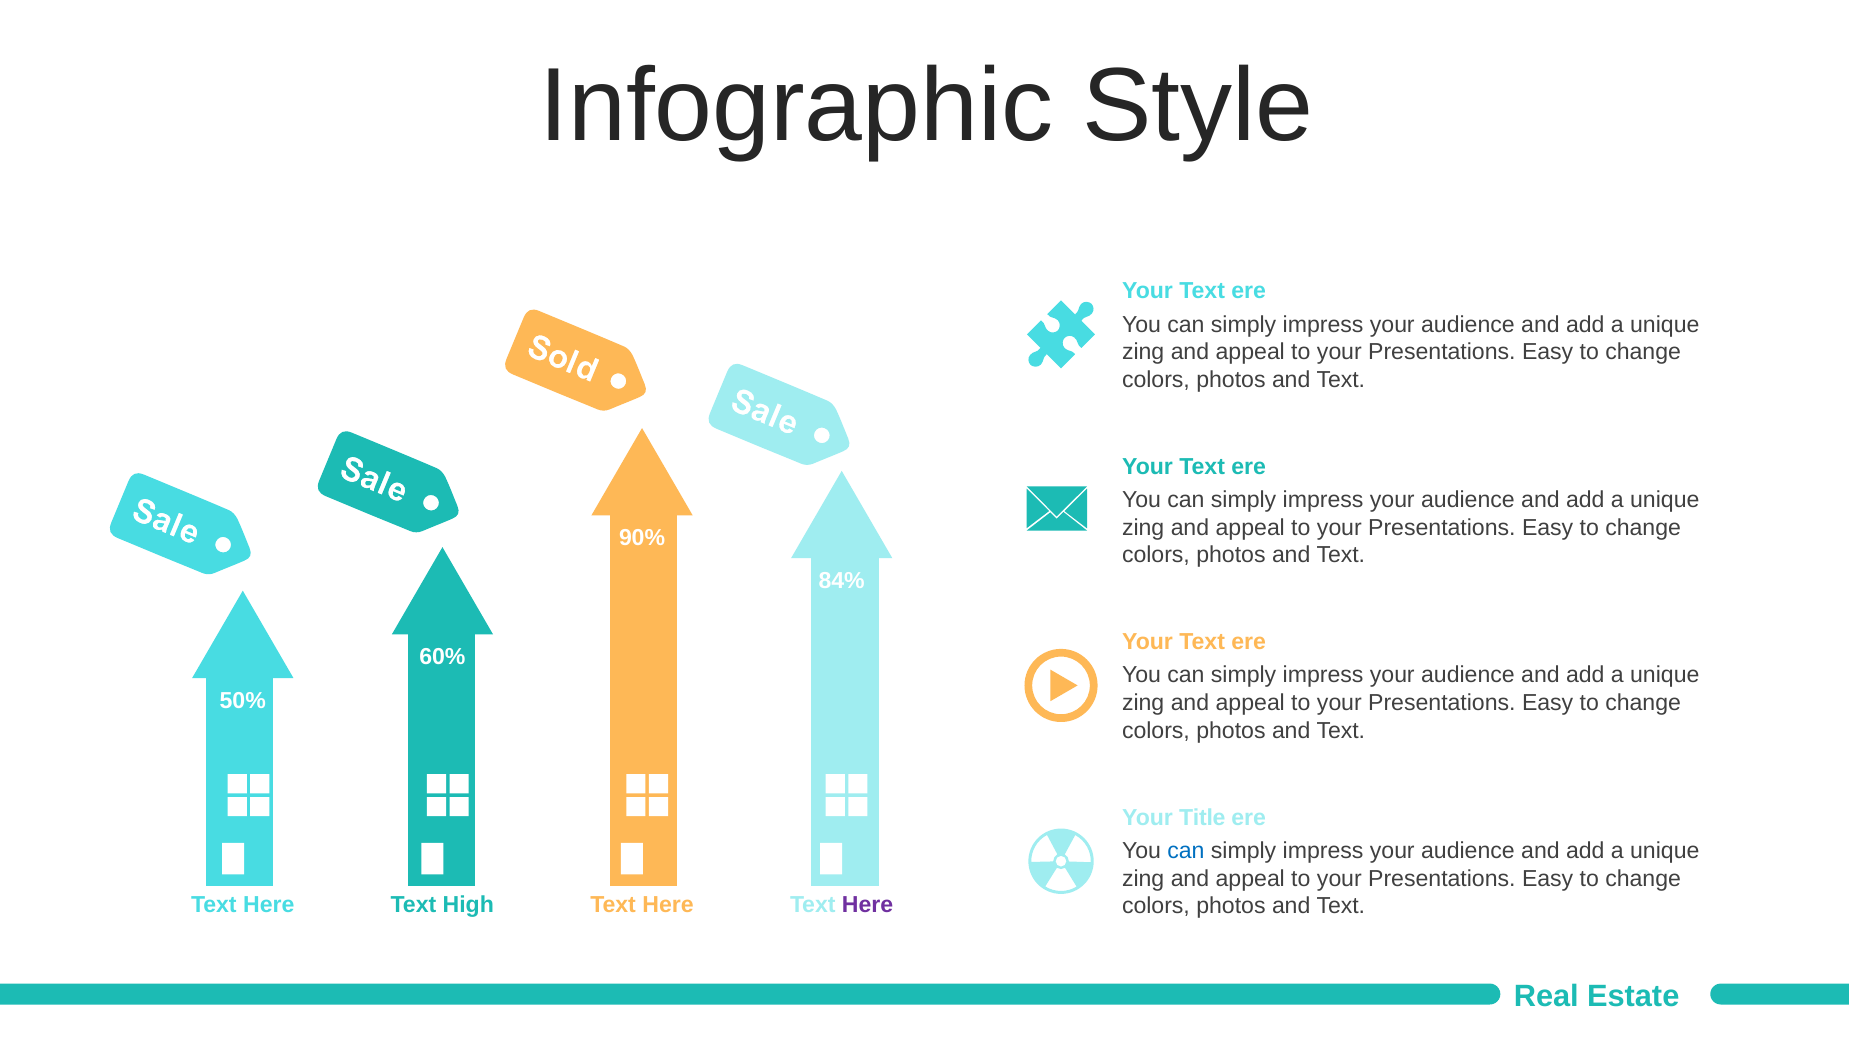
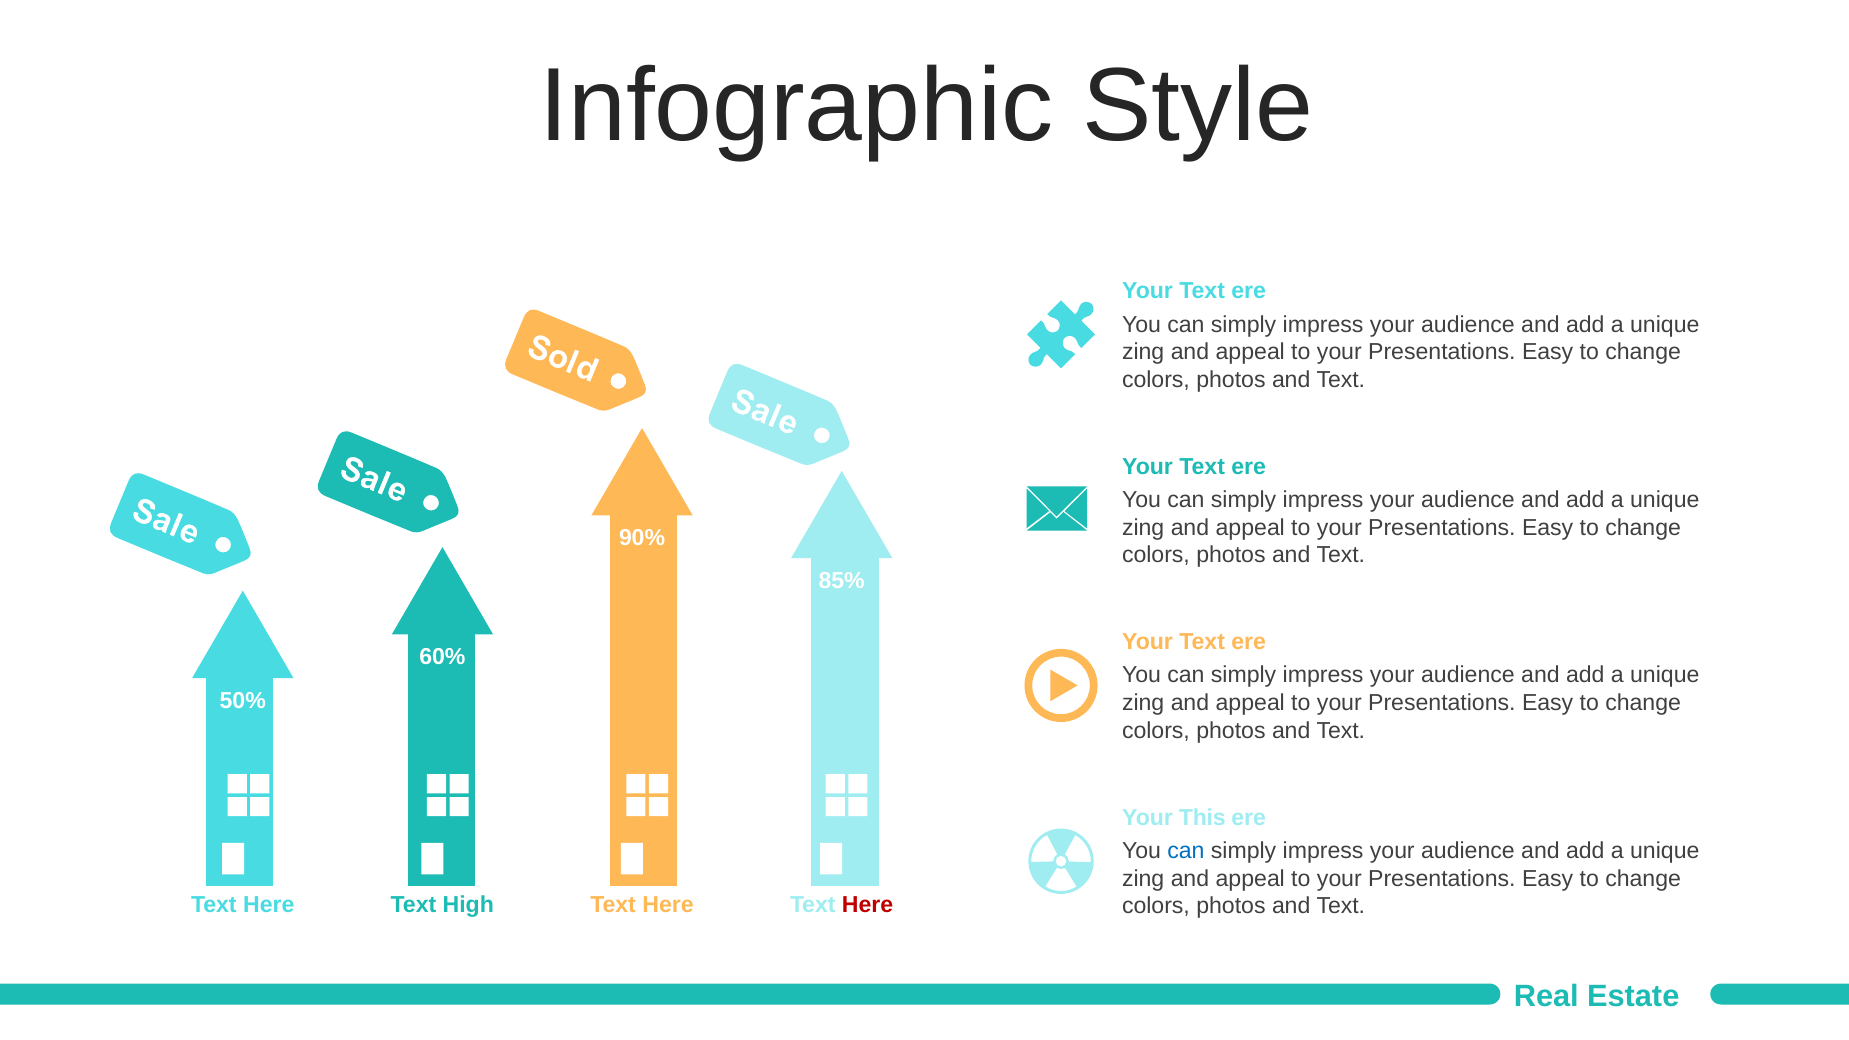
84%: 84% -> 85% (842, 581)
Title: Title -> This (1202, 818)
Here colour: purple -> red (868, 905)
